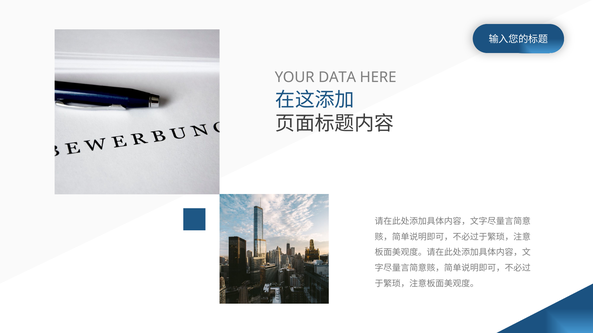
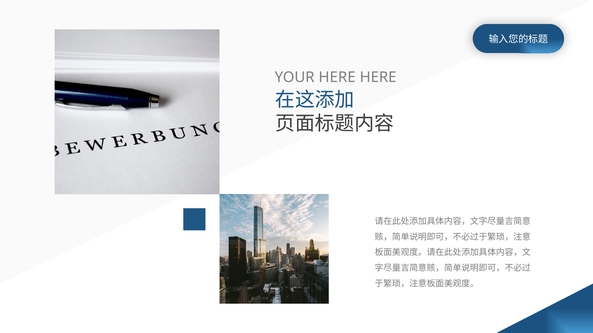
YOUR DATA: DATA -> HERE (337, 77)
